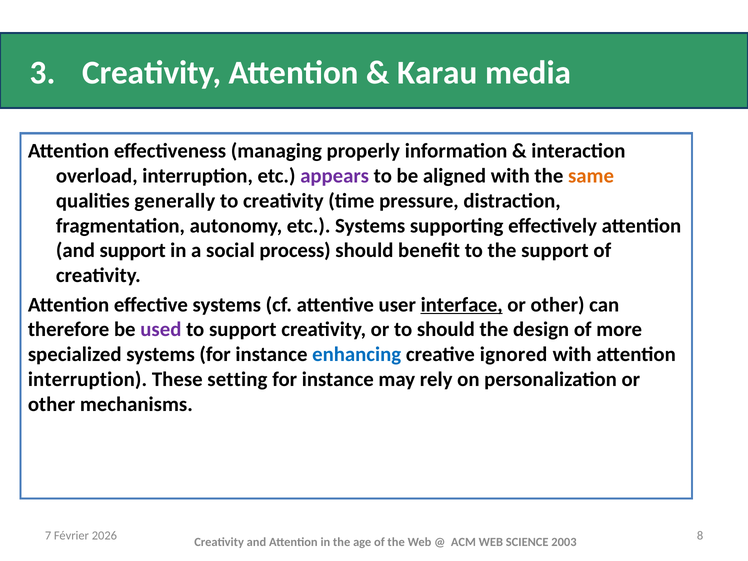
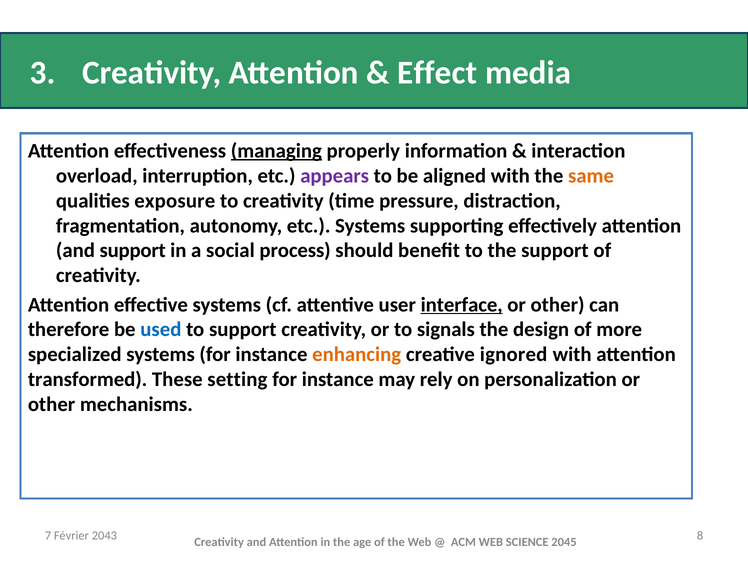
Karau: Karau -> Effect (437, 73)
managing underline: none -> present (276, 151)
generally: generally -> exposure (175, 201)
used colour: purple -> blue (161, 330)
to should: should -> signals (446, 330)
enhancing colour: blue -> orange (357, 355)
interruption: interruption -> transformed (88, 379)
2026: 2026 -> 2043 (104, 536)
2003: 2003 -> 2045 (564, 542)
